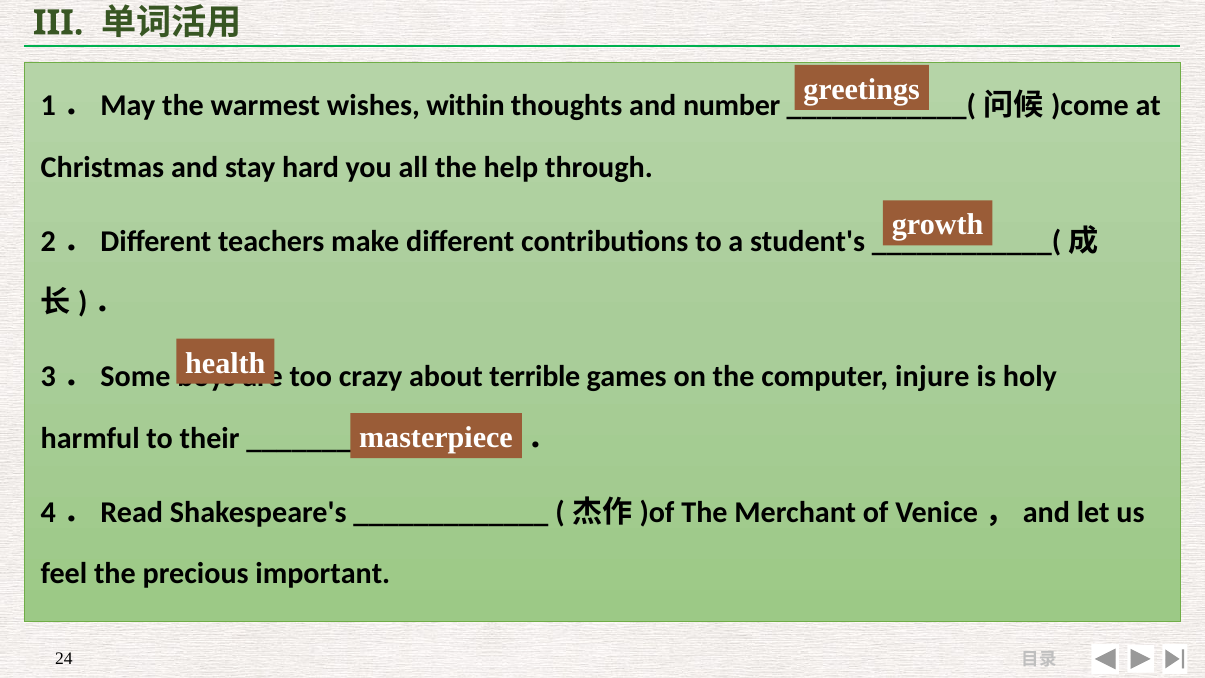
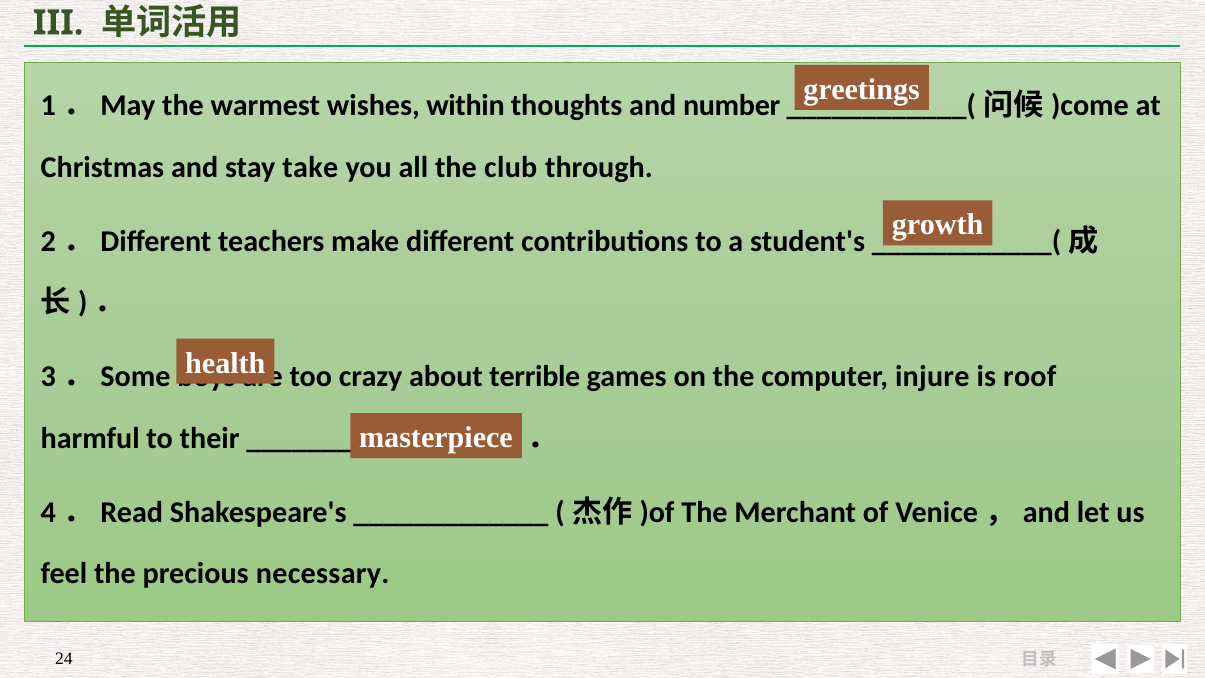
hard: hard -> take (310, 167)
help: help -> club (511, 167)
holy: holy -> roof (1030, 377)
important: important -> necessary (323, 574)
